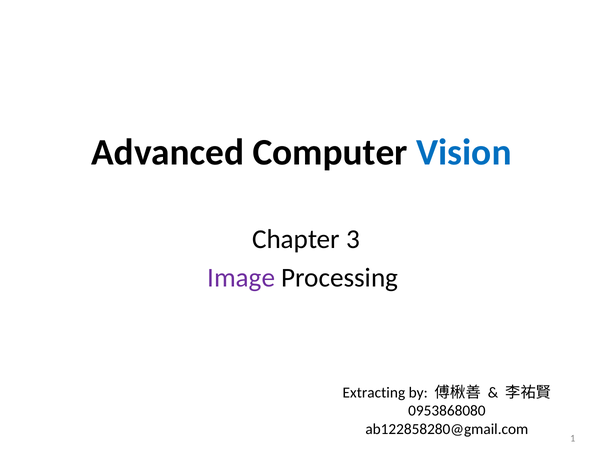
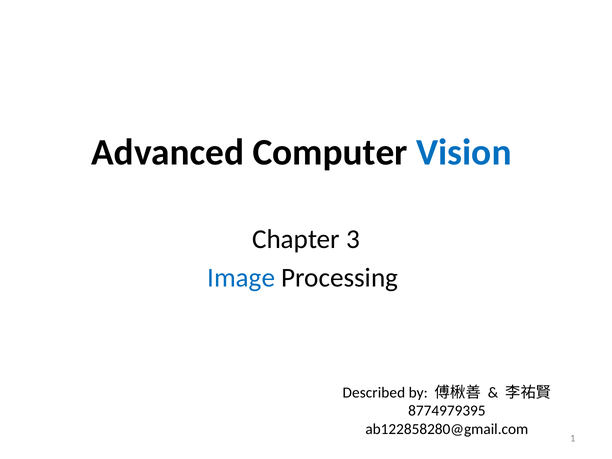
Image colour: purple -> blue (241, 278)
Extracting: Extracting -> Described (374, 393)
0953868080: 0953868080 -> 8774979395 (447, 411)
